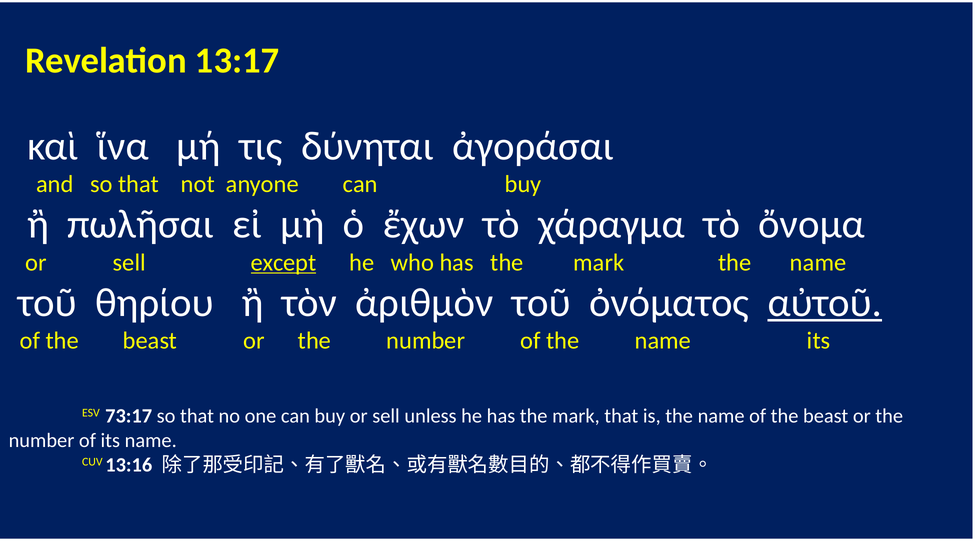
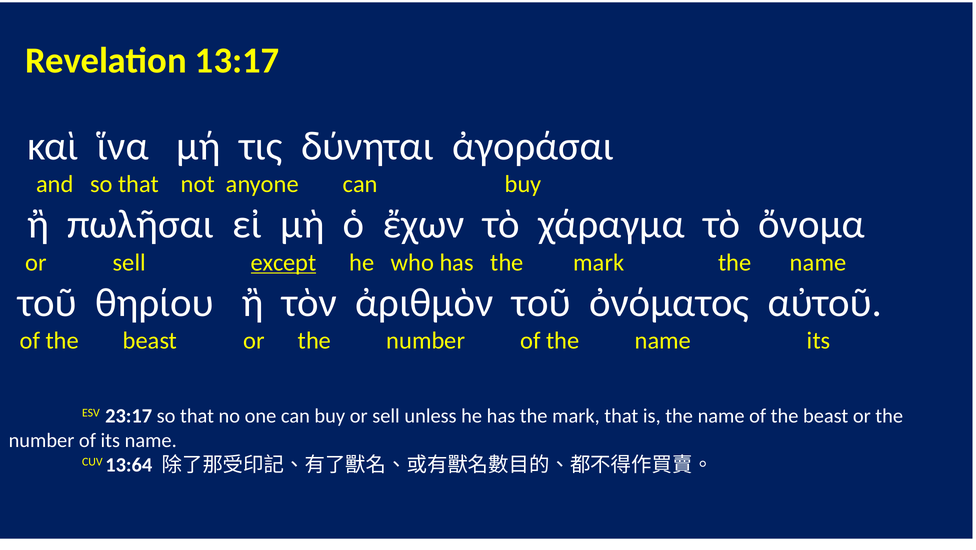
αὐτοῦ underline: present -> none (825, 303)
73:17: 73:17 -> 23:17 (129, 416)
13:16: 13:16 -> 13:64 (129, 465)
